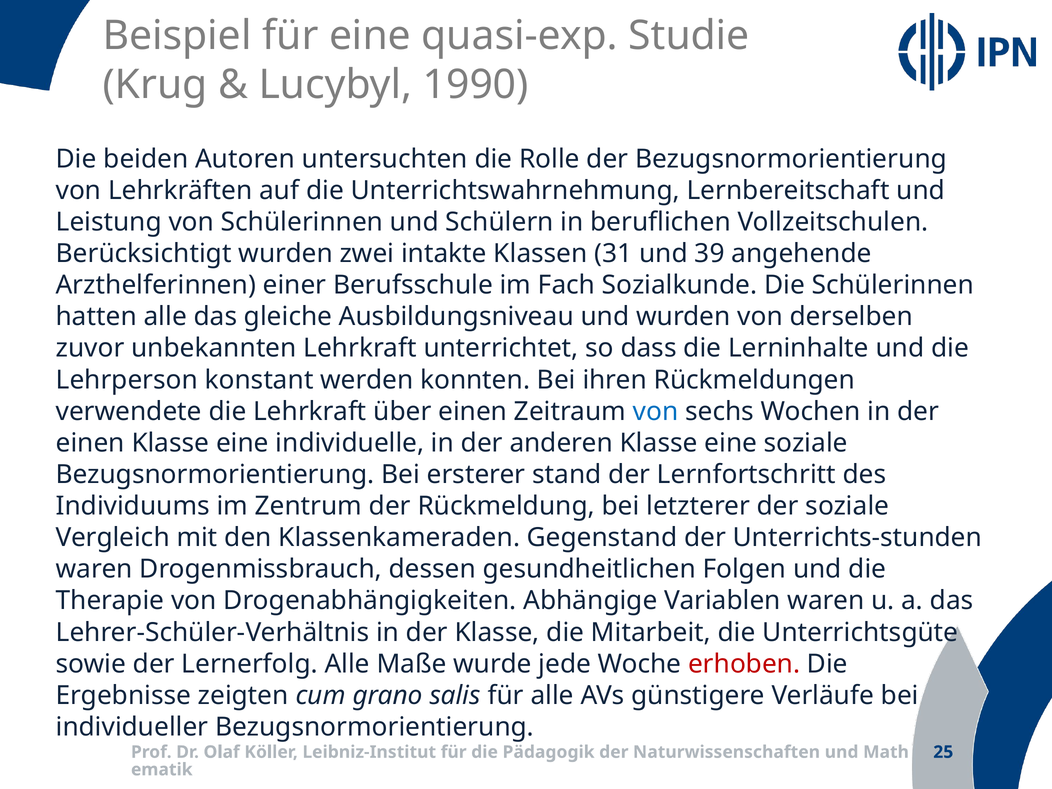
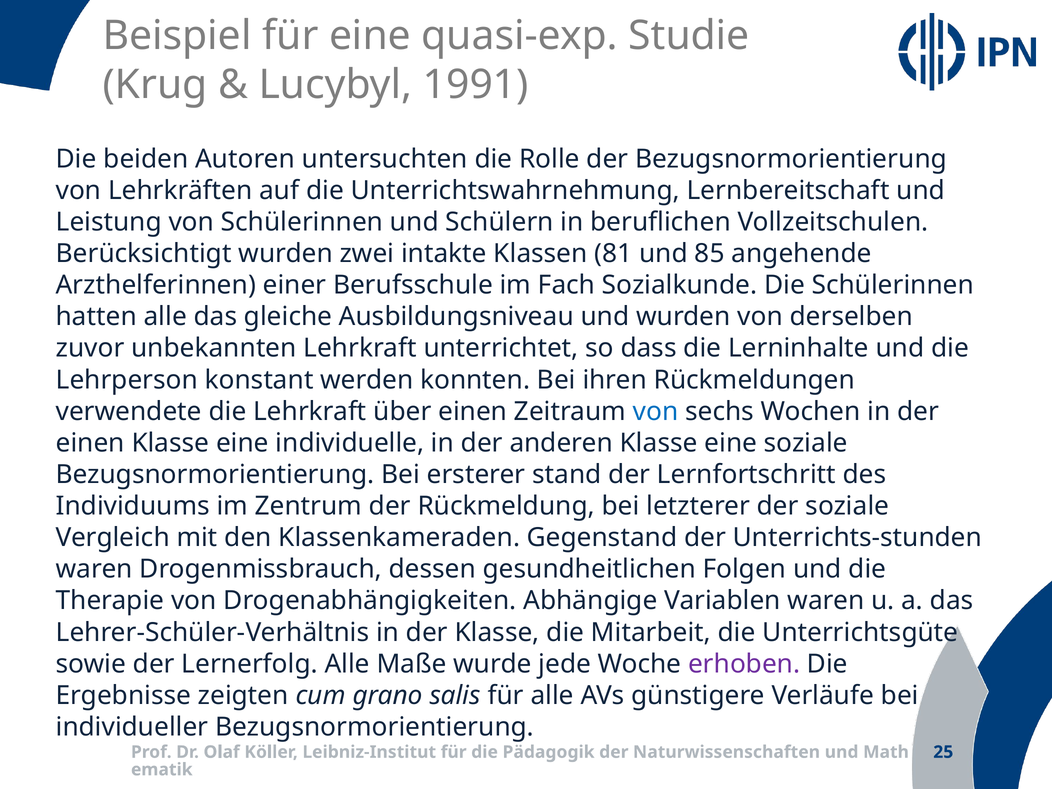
1990: 1990 -> 1991 (476, 85)
31: 31 -> 81 (613, 254)
39: 39 -> 85 (710, 254)
erhoben colour: red -> purple (744, 664)
